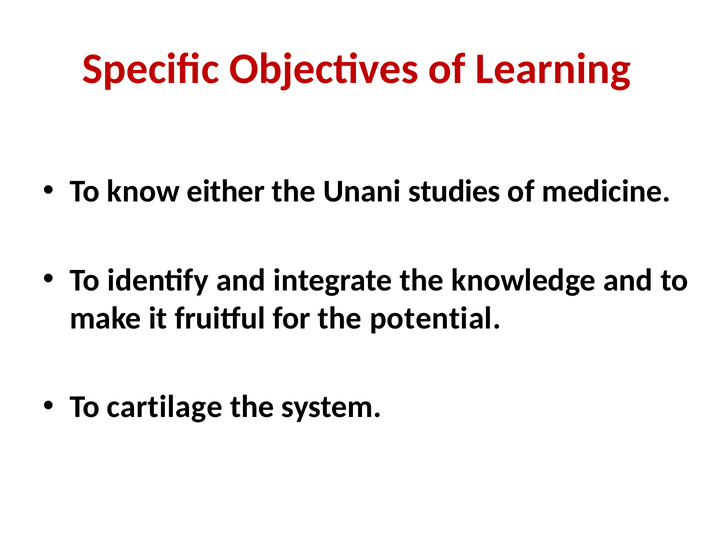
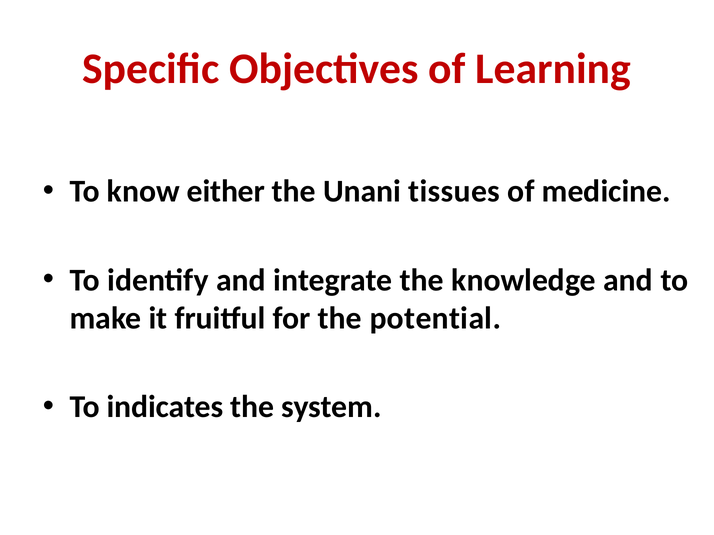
studies: studies -> tissues (454, 191)
cartilage: cartilage -> indicates (165, 407)
